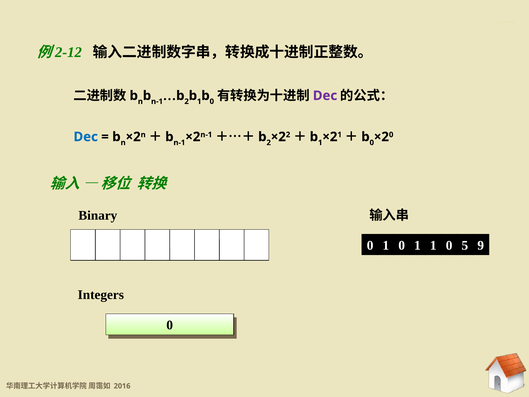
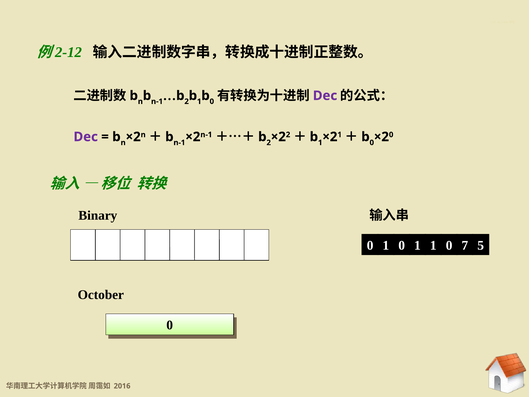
Dec colour: blue -> purple (86, 137)
5: 5 -> 7 (465, 245)
9: 9 -> 5 (481, 245)
Integers: Integers -> October (101, 295)
